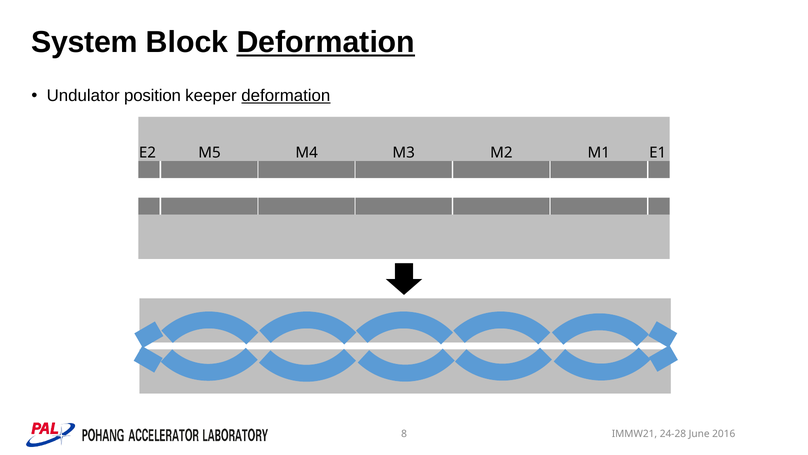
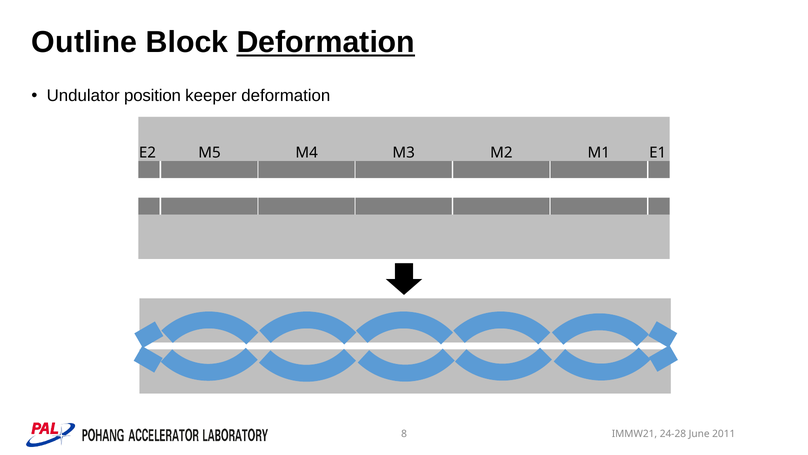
System: System -> Outline (84, 42)
deformation underline: present -> none (286, 96)
2016: 2016 -> 2011 (724, 433)
